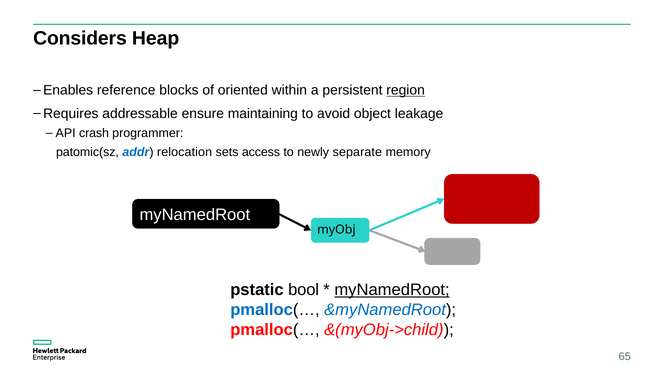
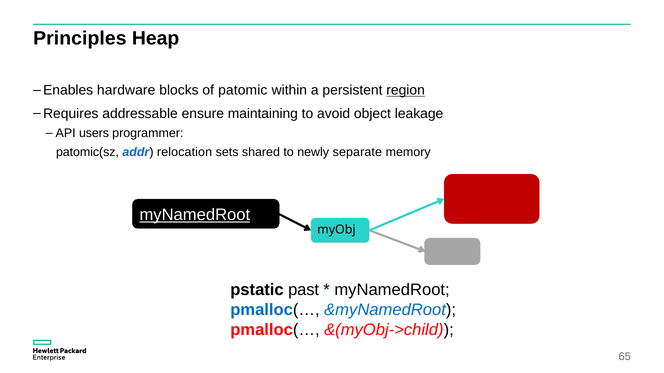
Considers: Considers -> Principles (80, 39)
reference: reference -> hardware (126, 90)
oriented: oriented -> patomic (243, 90)
crash: crash -> users (94, 133)
access: access -> shared (261, 152)
myNamedRoot underline: none -> present (195, 215)
bool: bool -> past (304, 290)
myNamedRoot underline: present -> none (392, 290)
